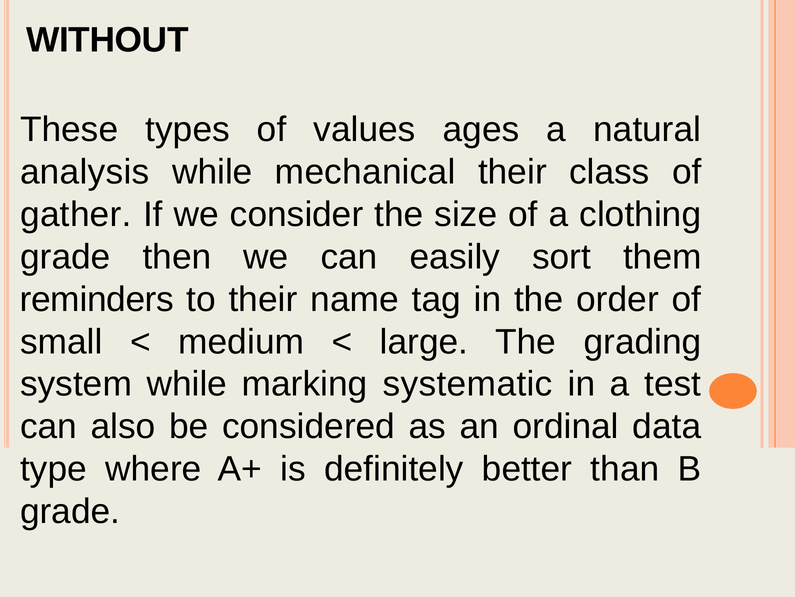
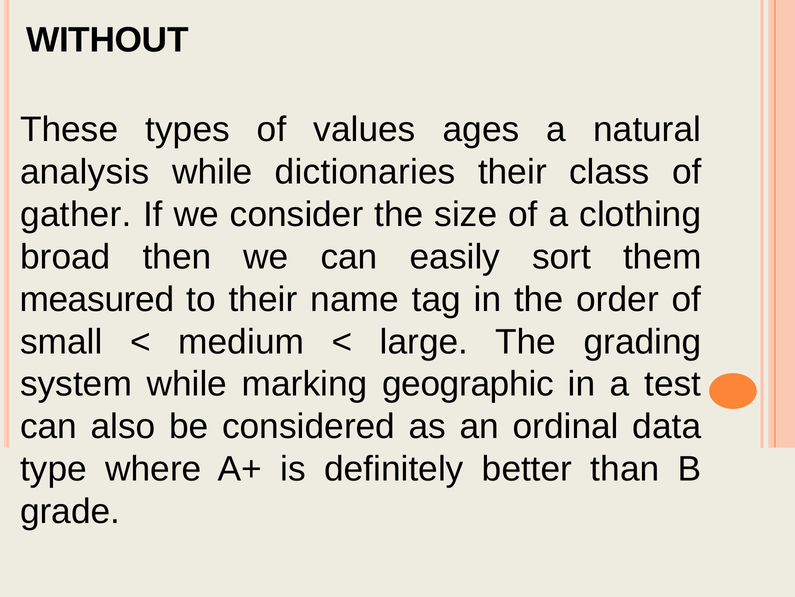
mechanical: mechanical -> dictionaries (365, 172)
grade: grade -> broad (65, 257)
reminders: reminders -> measured (97, 299)
systematic: systematic -> geographic (468, 384)
